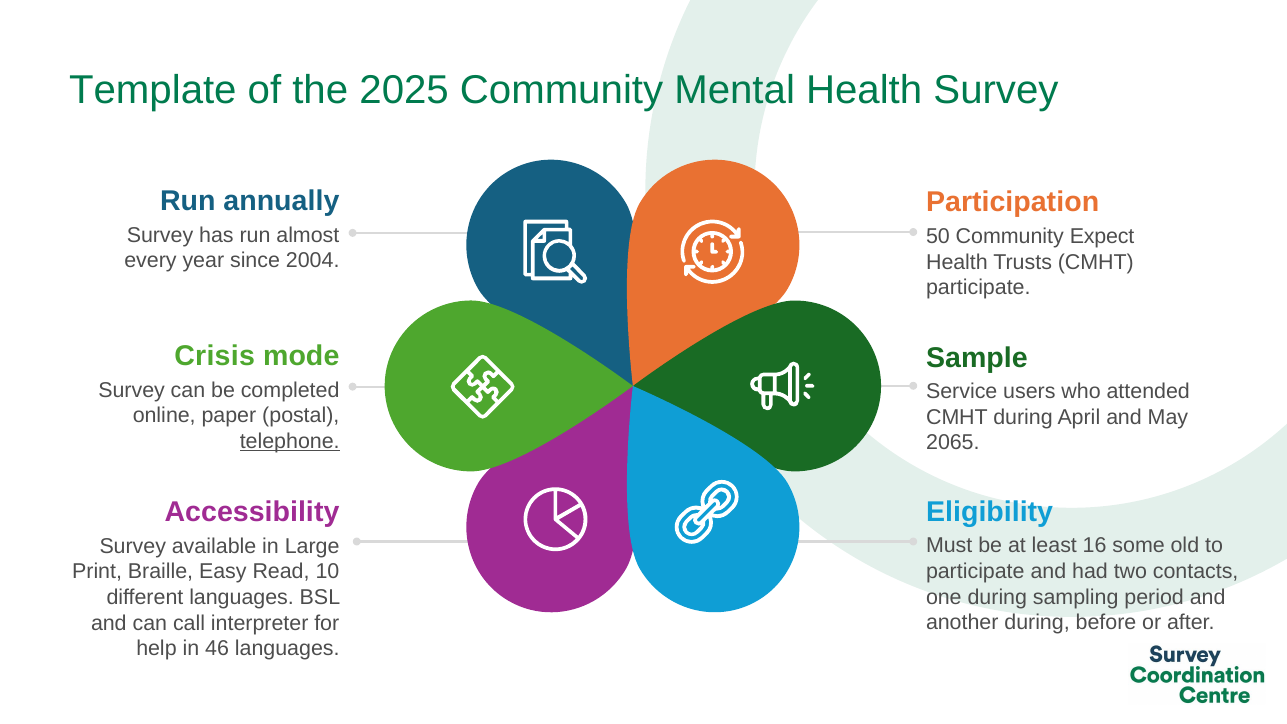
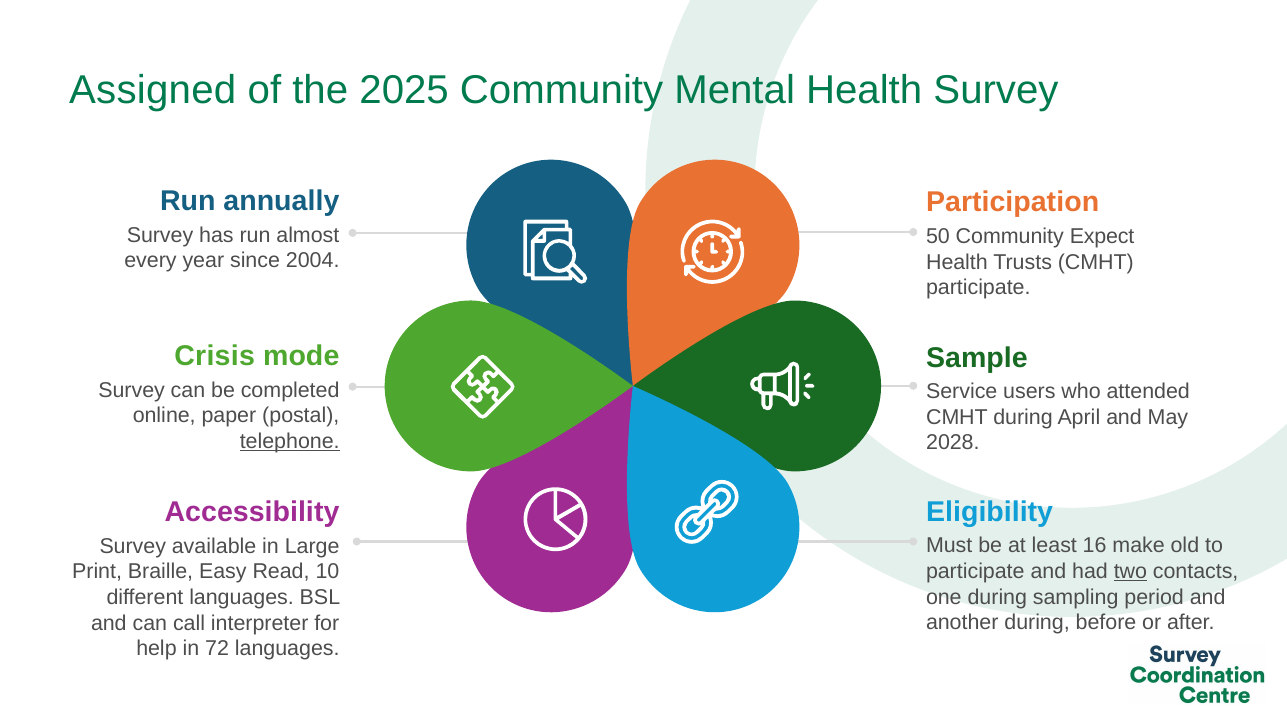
Template: Template -> Assigned (153, 90)
2065: 2065 -> 2028 (953, 443)
some: some -> make (1139, 545)
two underline: none -> present (1130, 571)
46: 46 -> 72 (217, 649)
